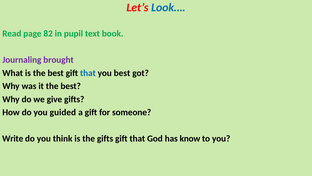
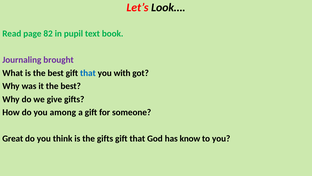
Look… colour: blue -> black (168, 7)
you best: best -> with (122, 73)
guided: guided -> among (63, 112)
Write: Write -> Great (13, 138)
